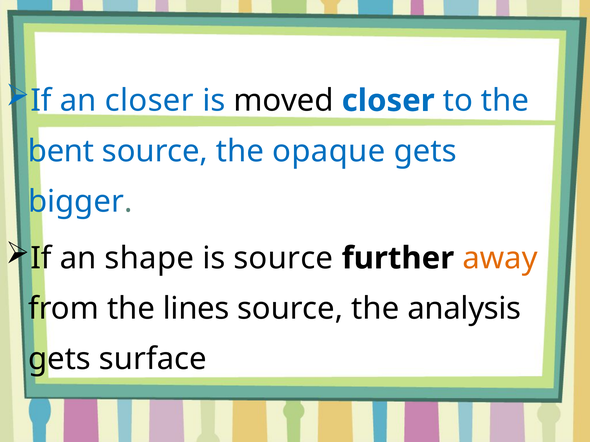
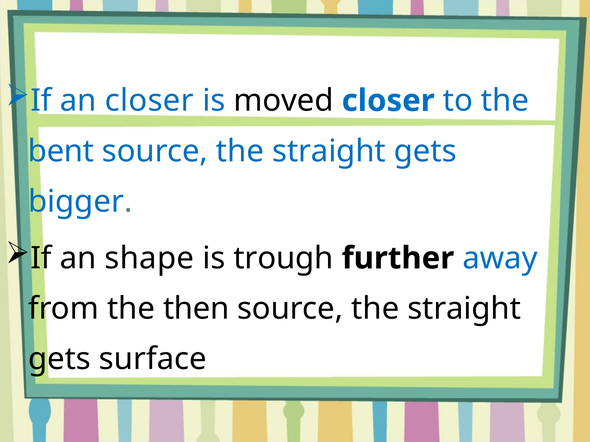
opaque: opaque -> straight (329, 151)
is source: source -> trough (284, 258)
away colour: orange -> blue (500, 258)
lines: lines -> then (196, 309)
analysis: analysis -> straight (464, 309)
